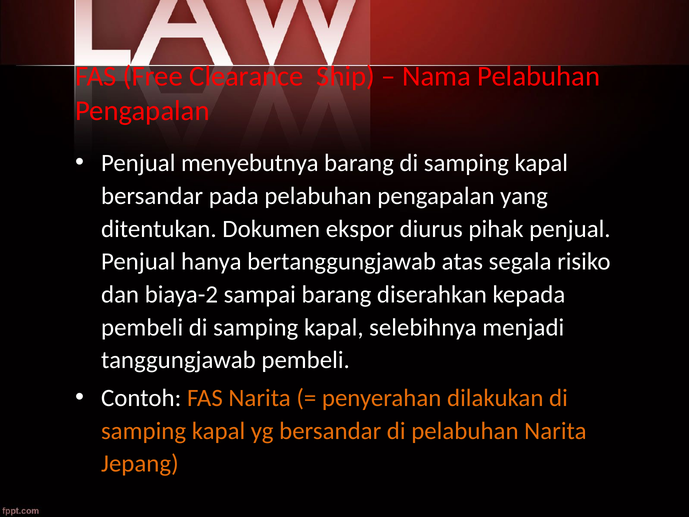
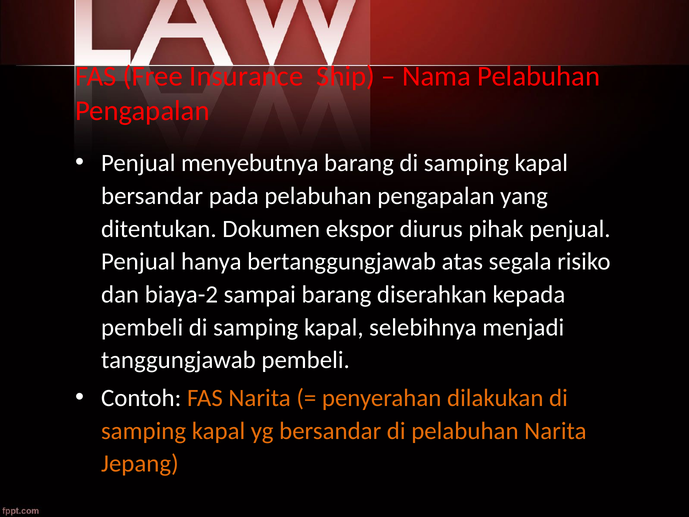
Clearance: Clearance -> Insurance (246, 76)
